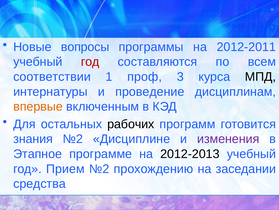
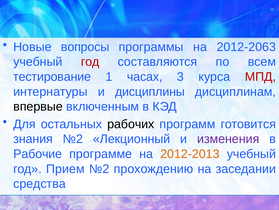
2012-2011: 2012-2011 -> 2012-2063 (246, 47)
соответствии: соответствии -> тестирование (52, 77)
проф: проф -> часах (145, 77)
МПД colour: black -> red (260, 77)
проведение: проведение -> дисциплины (150, 91)
впервые colour: orange -> black (38, 106)
Дисциплине: Дисциплине -> Лекционный (132, 139)
Этапное: Этапное -> Рабочие (38, 153)
2012-2013 colour: black -> orange (190, 153)
